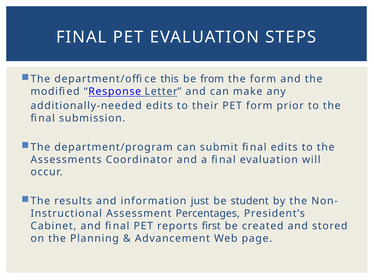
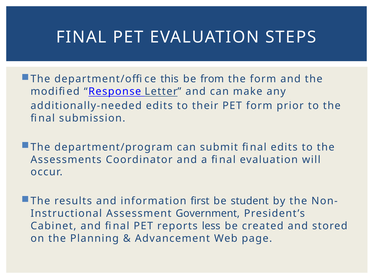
just: just -> first (200, 201)
Percentages: Percentages -> Government (208, 214)
first: first -> less (211, 226)
